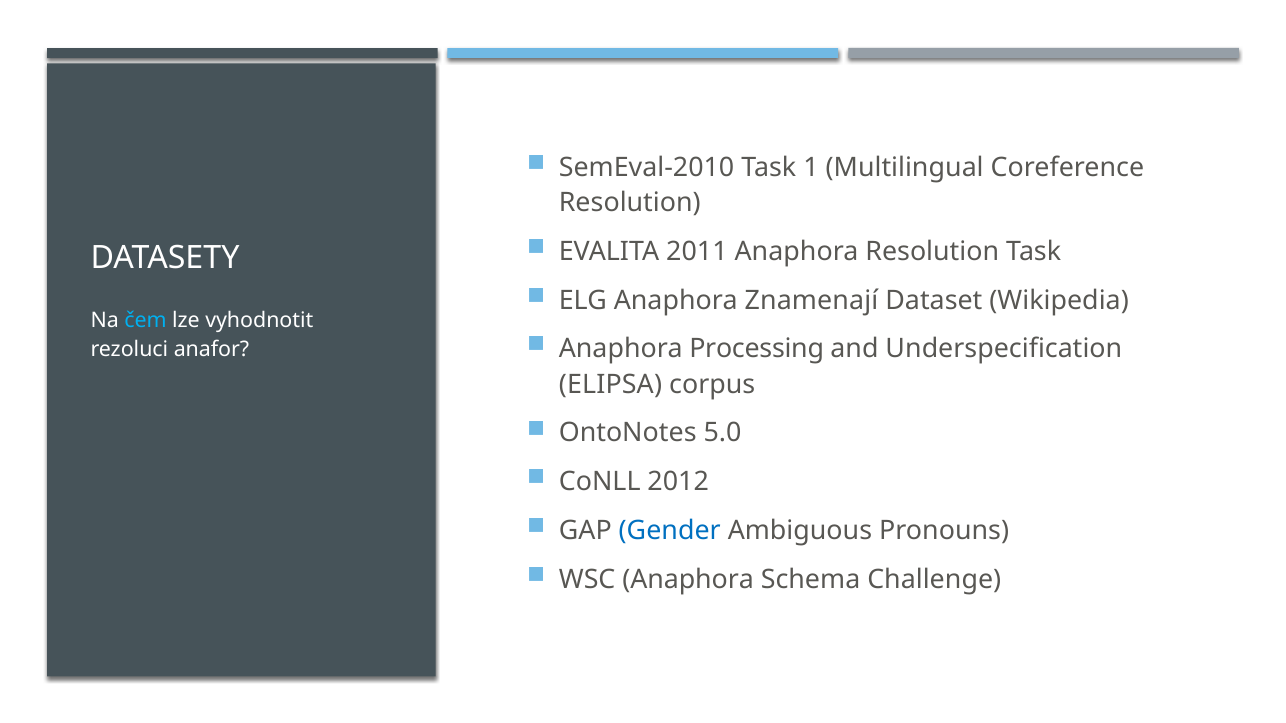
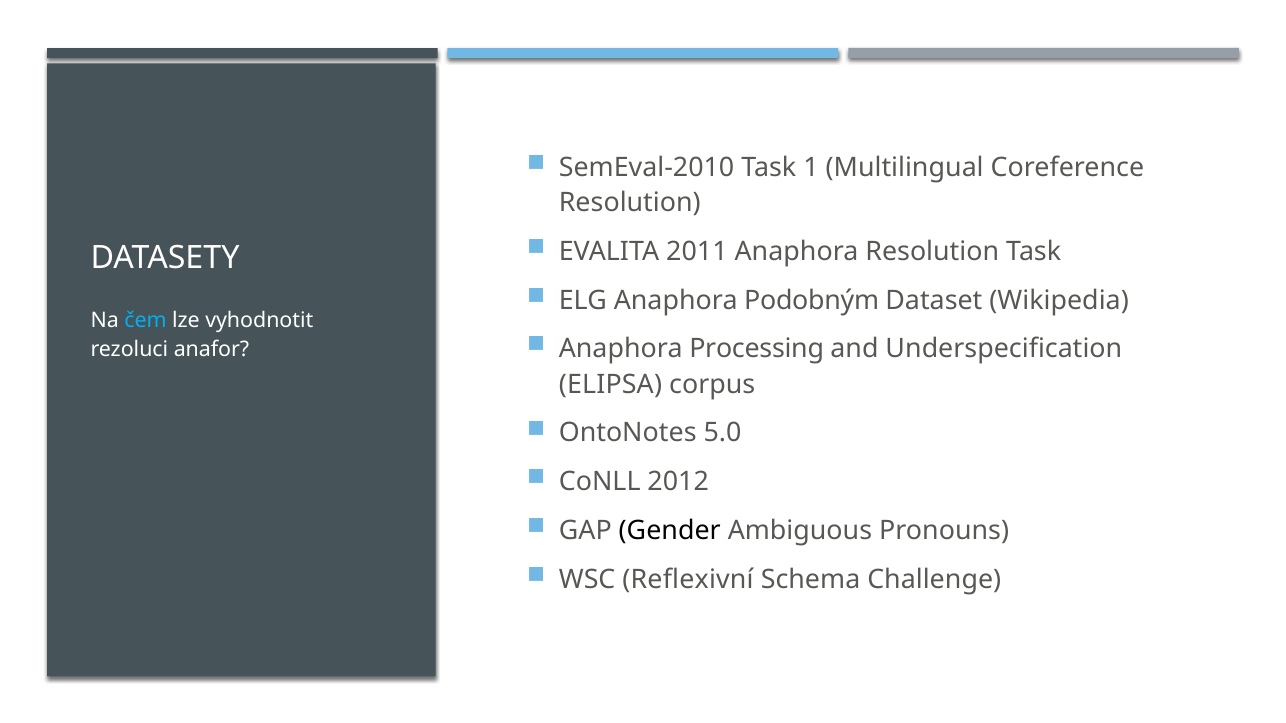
Znamenají: Znamenají -> Podobným (812, 300)
Gender colour: blue -> black (670, 531)
WSC Anaphora: Anaphora -> Reflexivní (688, 580)
